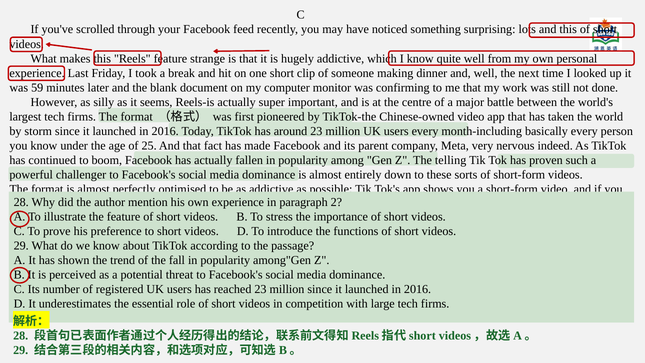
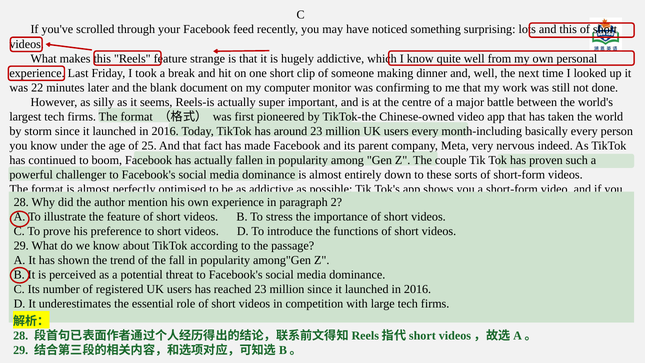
59: 59 -> 22 (37, 88)
The telling: telling -> couple (451, 160)
